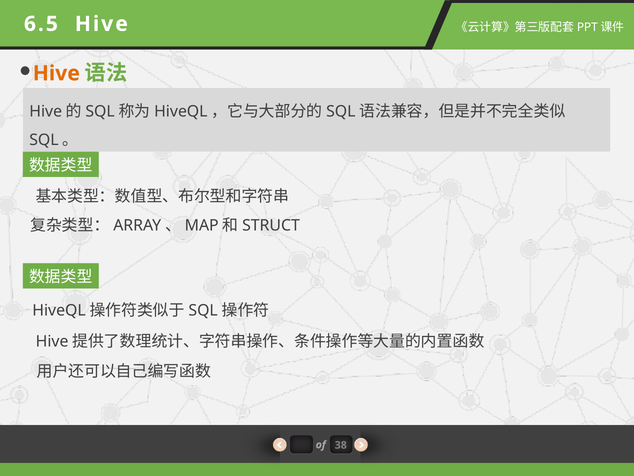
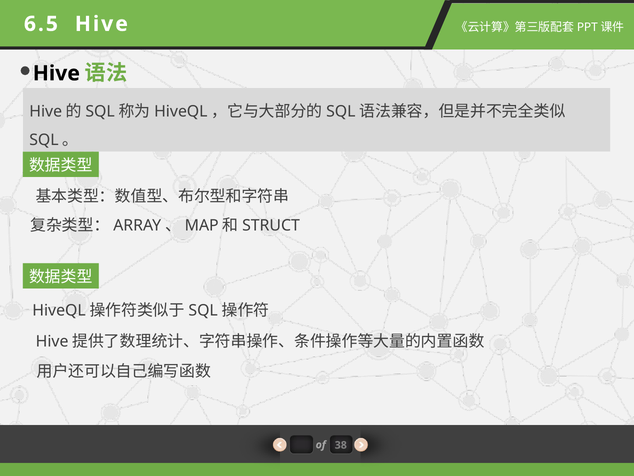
Hive colour: orange -> black (56, 73)
